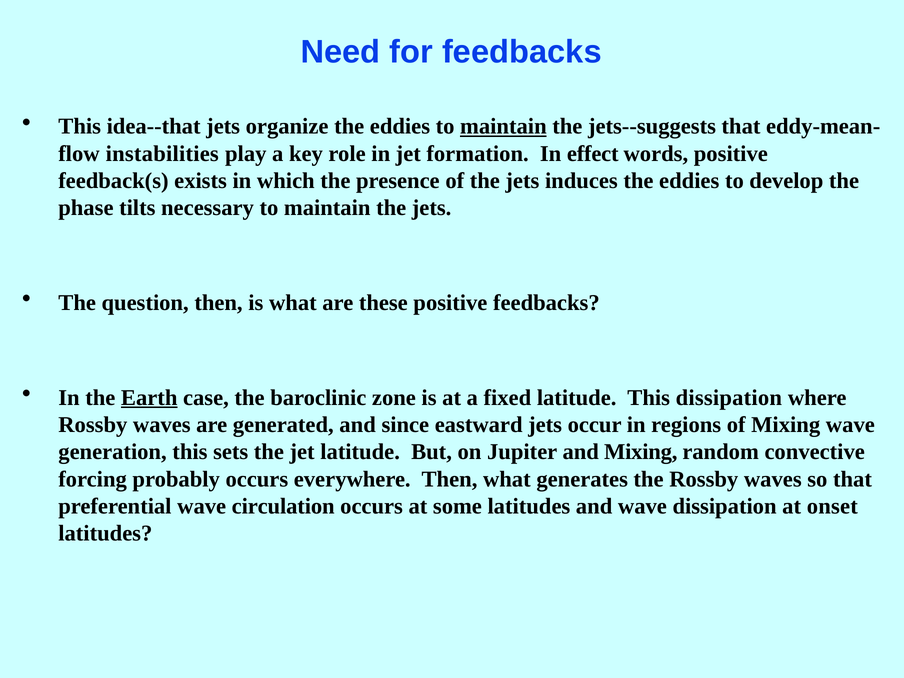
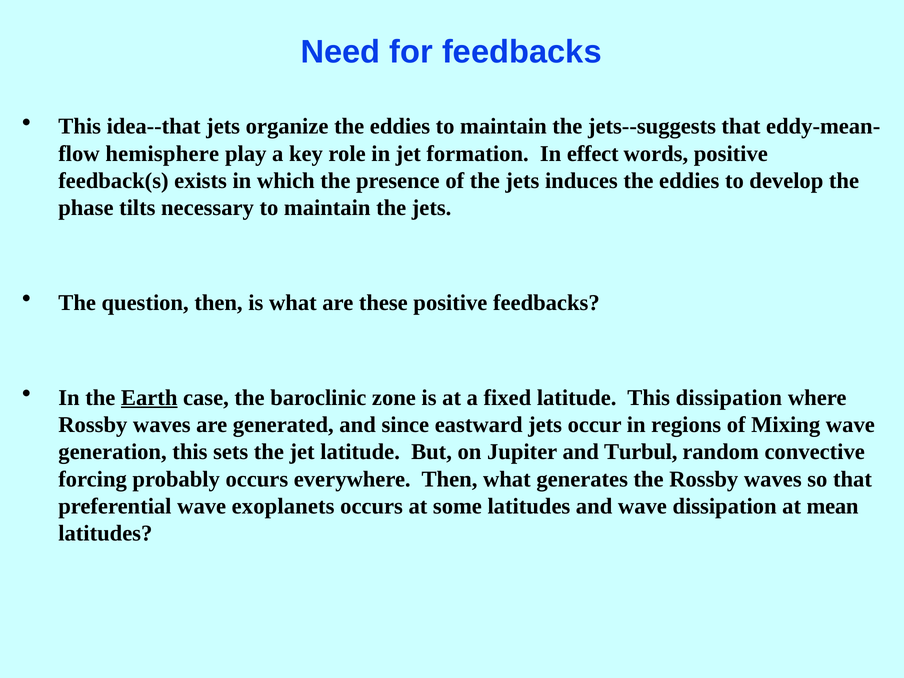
maintain underline: present -> none (503, 127)
instabilities: instabilities -> hemisphere (162, 154)
and Mixing: Mixing -> Turbul (641, 452)
circulation: circulation -> exoplanets (283, 506)
onset: onset -> mean (833, 506)
